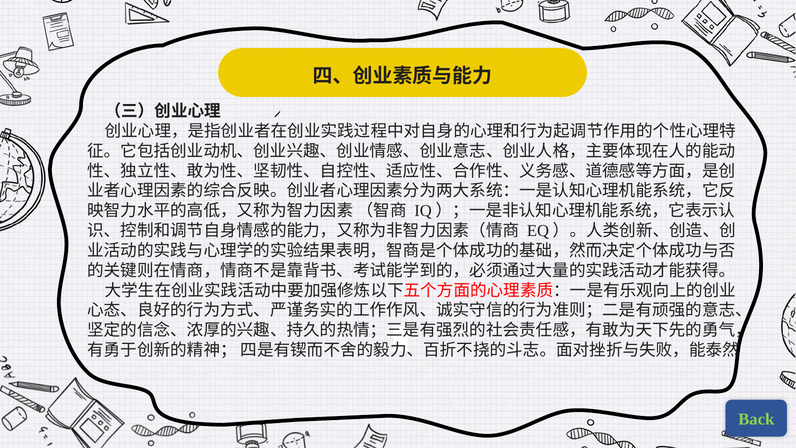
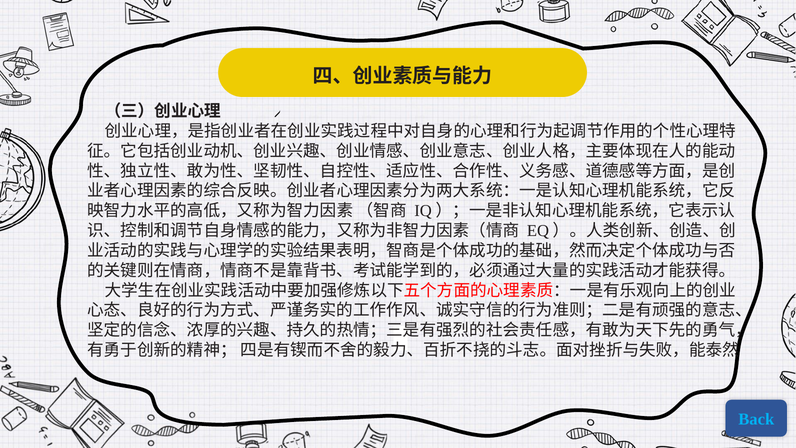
Back colour: light green -> light blue (756, 419)
